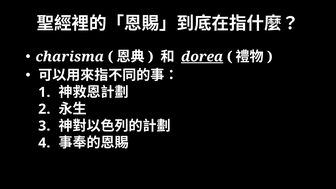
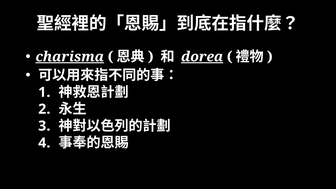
charisma underline: none -> present (70, 57)
